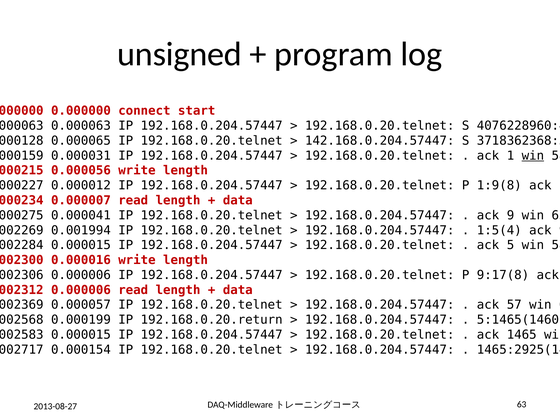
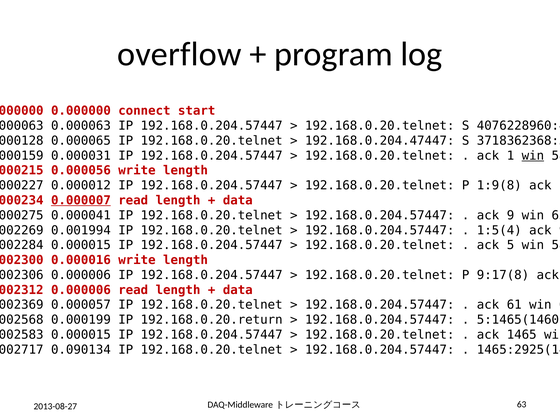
unsigned: unsigned -> overflow (179, 54)
142.168.0.204.57447: 142.168.0.204.57447 -> 192.168.0.204.47447 (380, 141)
0.000007 underline: none -> present (81, 200)
57: 57 -> 61 (514, 305)
0.000154: 0.000154 -> 0.090134 (81, 350)
